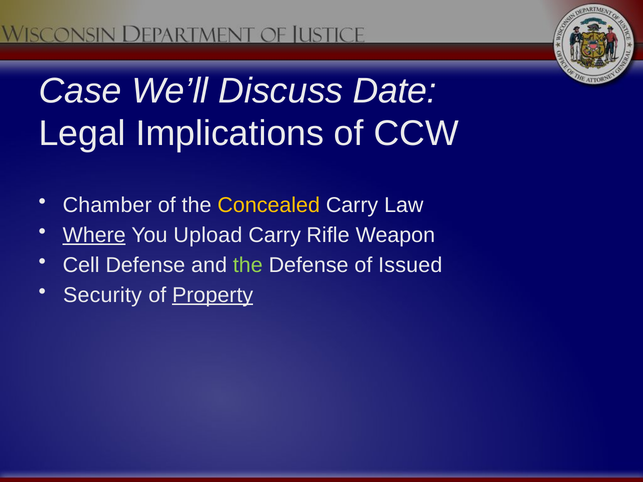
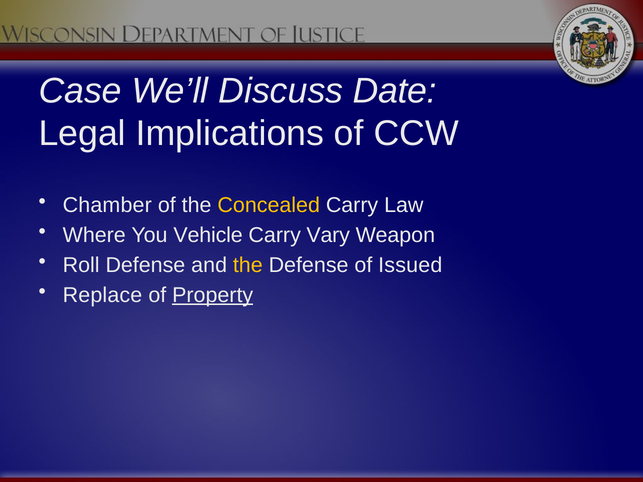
Where underline: present -> none (94, 235)
Upload: Upload -> Vehicle (208, 235)
Rifle: Rifle -> Vary (328, 235)
Cell: Cell -> Roll (81, 265)
the colour: light green -> yellow (248, 265)
Security: Security -> Replace (102, 295)
